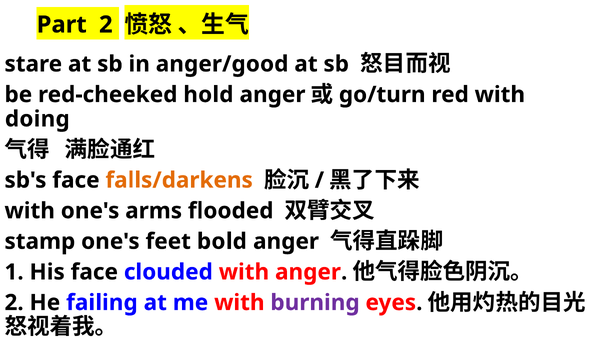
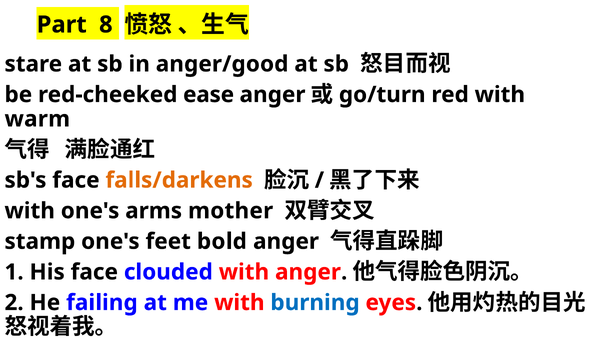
Part 2: 2 -> 8 (106, 25)
hold: hold -> ease (209, 95)
doing: doing -> warm (37, 119)
flooded: flooded -> mother (231, 211)
burning colour: purple -> blue (315, 303)
